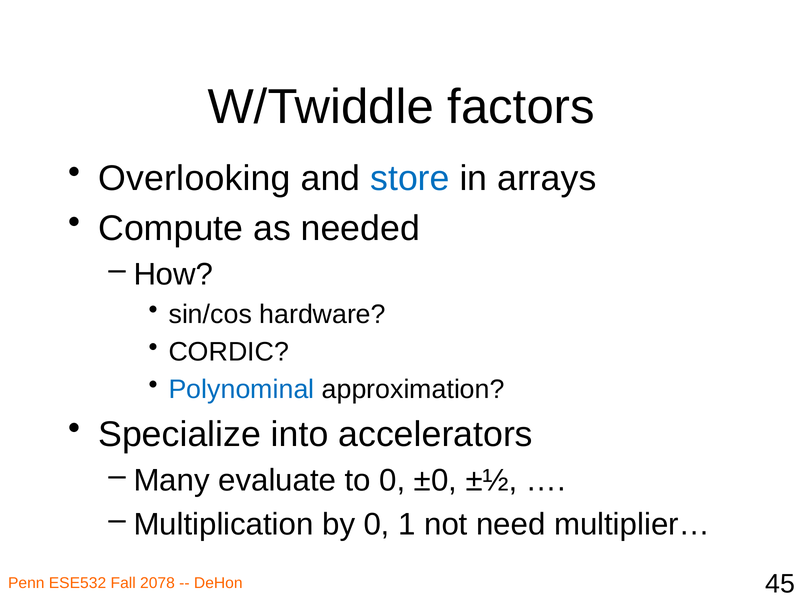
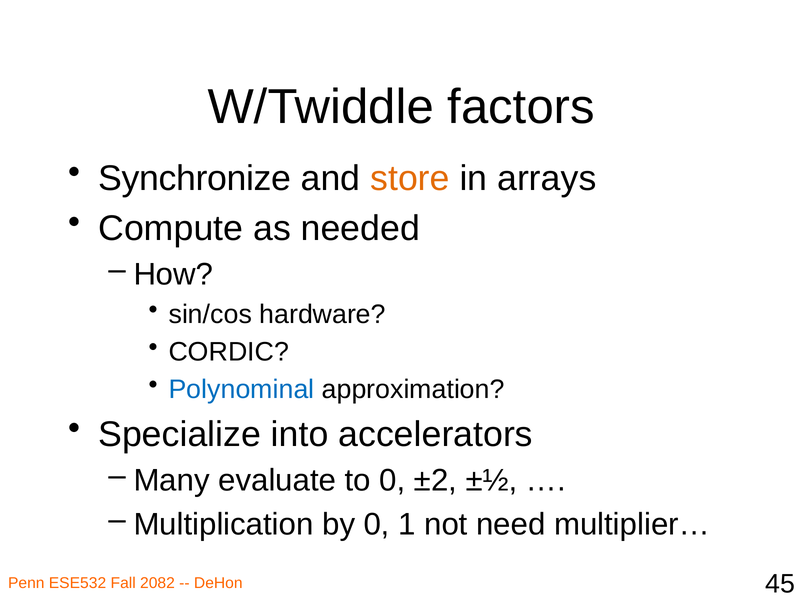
Overlooking: Overlooking -> Synchronize (195, 179)
store colour: blue -> orange (410, 179)
±0: ±0 -> ±2 (436, 481)
2078: 2078 -> 2082 (157, 583)
